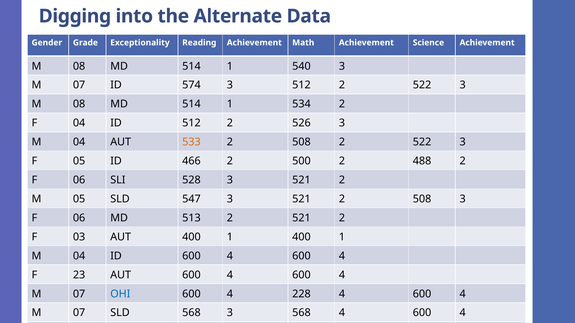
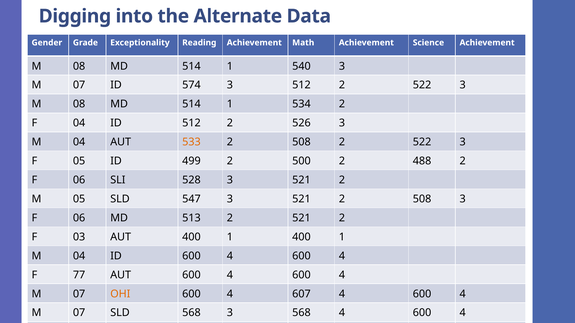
466: 466 -> 499 (191, 161)
23: 23 -> 77 (79, 275)
OHI colour: blue -> orange (120, 294)
228: 228 -> 607 (301, 294)
